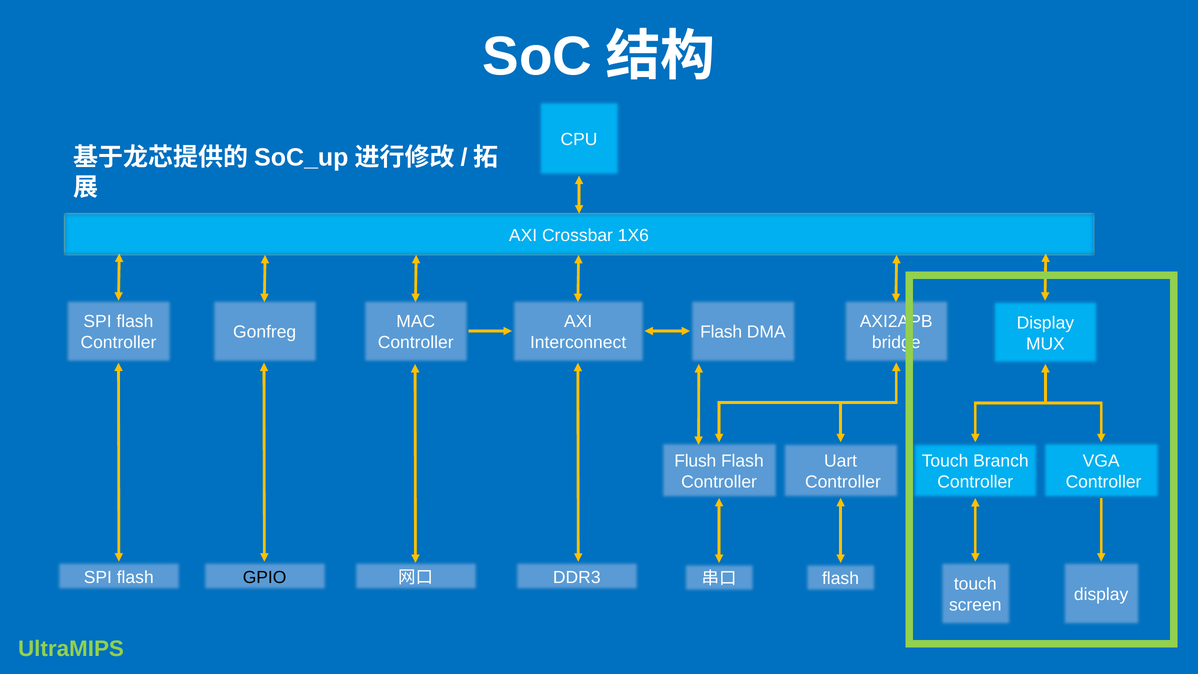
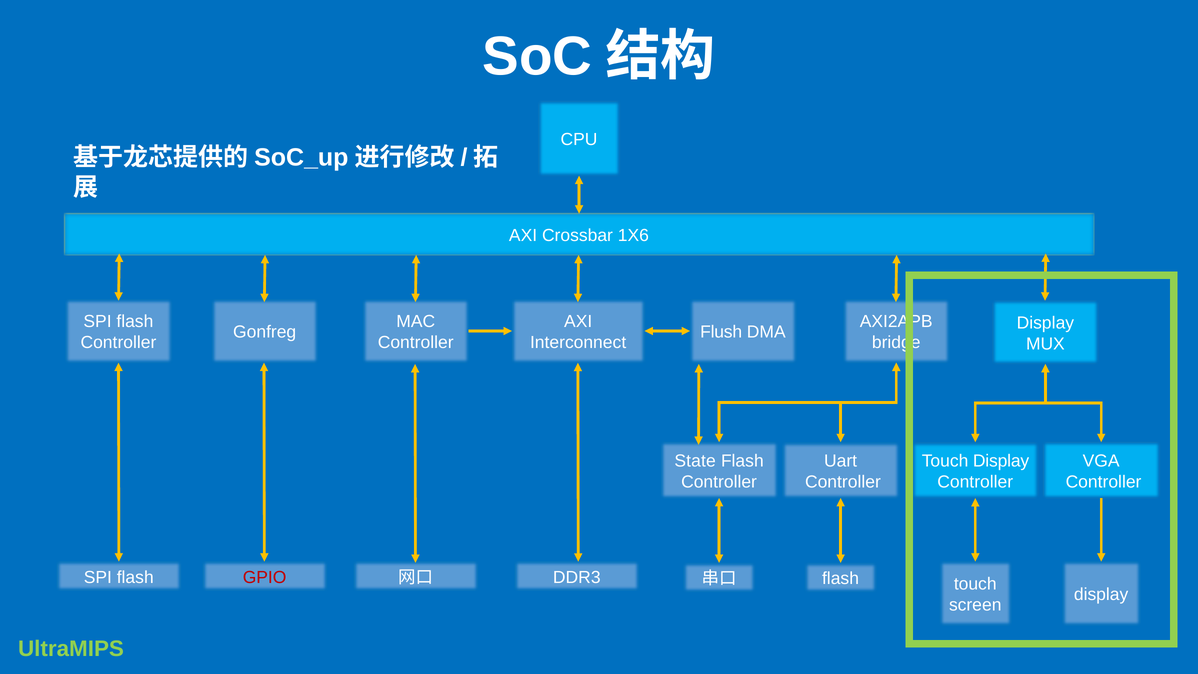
Flash: Flash -> Flush (721, 332)
Flush: Flush -> State (695, 461)
Touch Branch: Branch -> Display (1001, 461)
GPIO colour: black -> red (265, 577)
